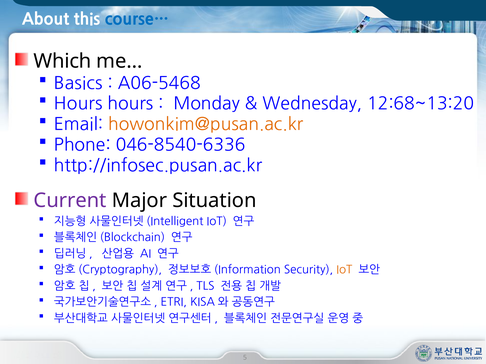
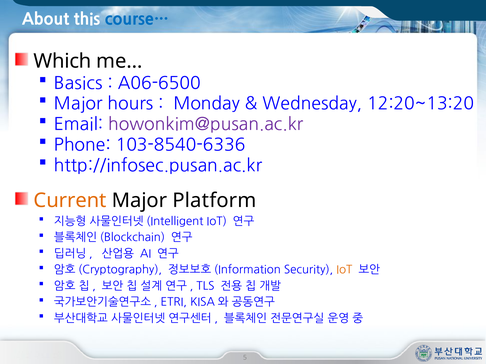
A06-5468: A06-5468 -> A06-6500 (159, 83)
Hours: Hours -> Major (78, 104)
12:68~13:20: 12:68~13:20 -> 12:20~13:20 (421, 104)
howonkim@pusan.ac.kr colour: orange -> purple (206, 125)
046-8540-6336: 046-8540-6336 -> 103-8540-6336 (181, 145)
Current colour: purple -> orange (70, 201)
Situation: Situation -> Platform (214, 201)
